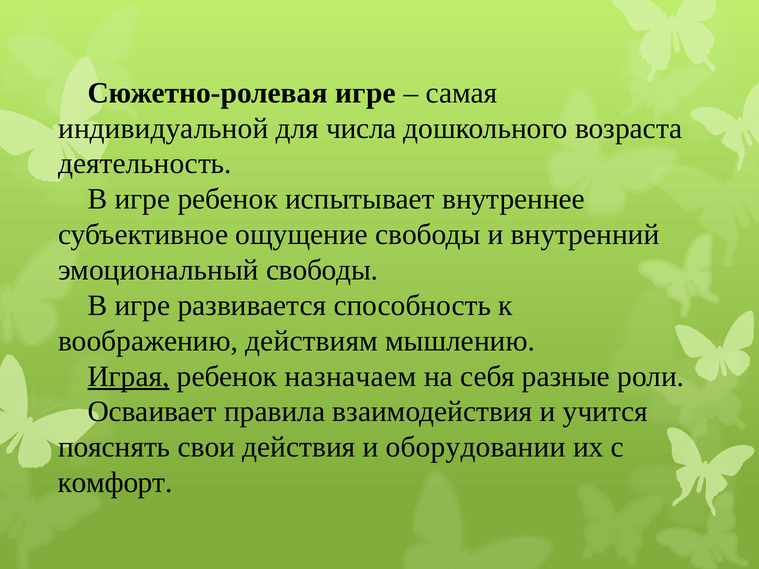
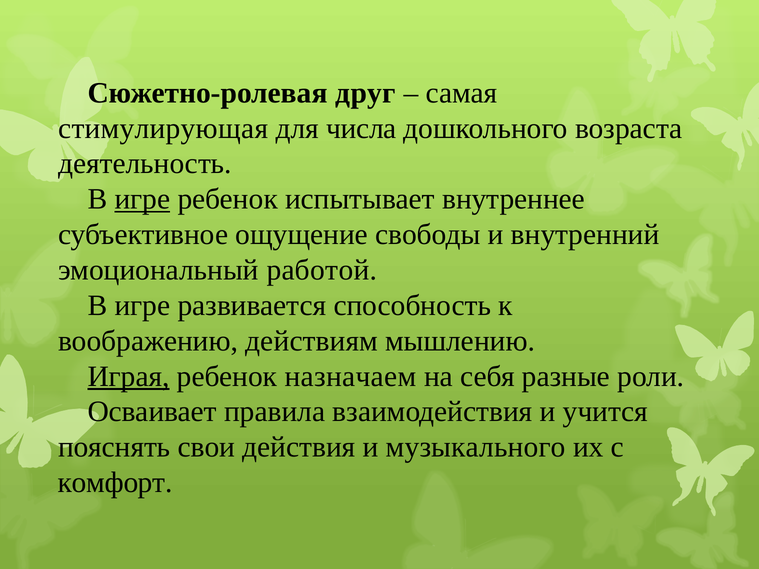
Сюжетно-ролевая игре: игре -> друг (366, 93)
индивидуальной: индивидуальной -> стимулирующая (163, 128)
игре underline: none -> present (142, 199)
эмоциональный свободы: свободы -> работой (322, 270)
оборудовании: оборудовании -> музыкального (476, 447)
